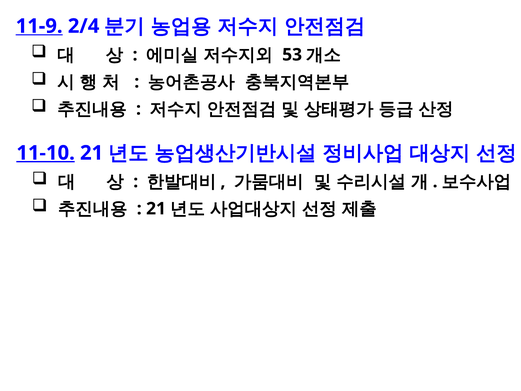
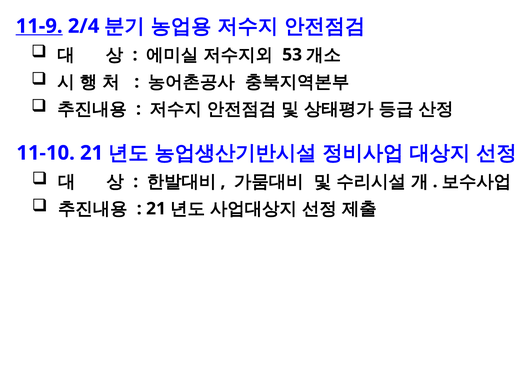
11-10 underline: present -> none (46, 153)
